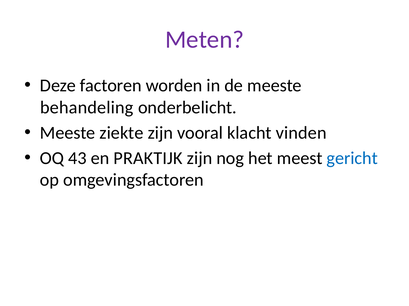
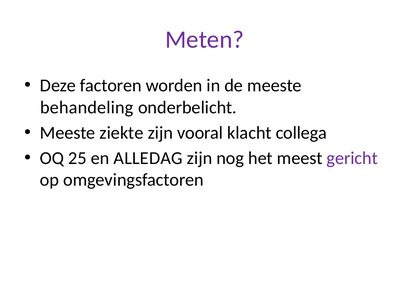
vinden: vinden -> collega (301, 133)
43: 43 -> 25 (77, 159)
PRAKTIJK: PRAKTIJK -> ALLEDAG (148, 159)
gericht colour: blue -> purple (352, 159)
